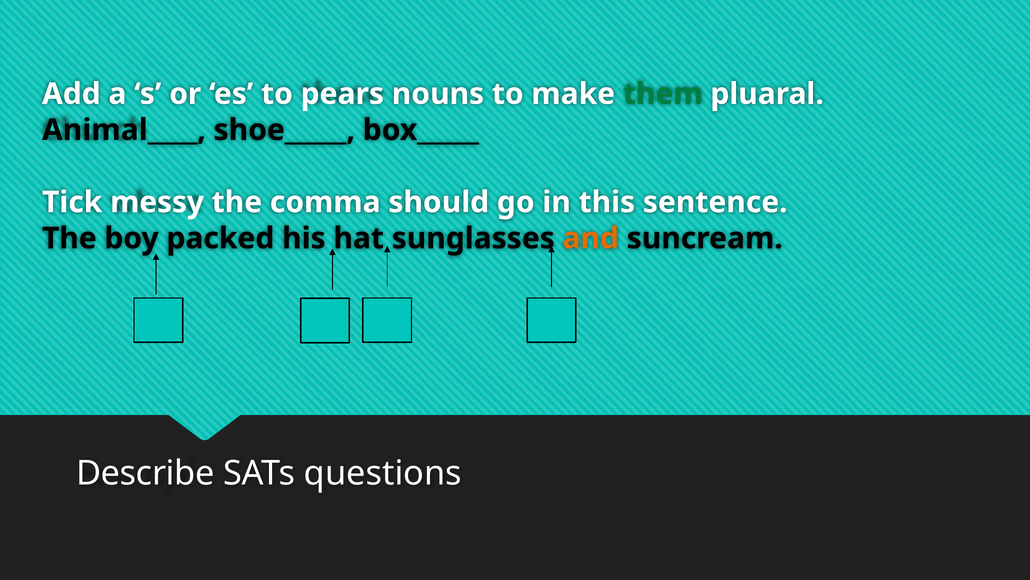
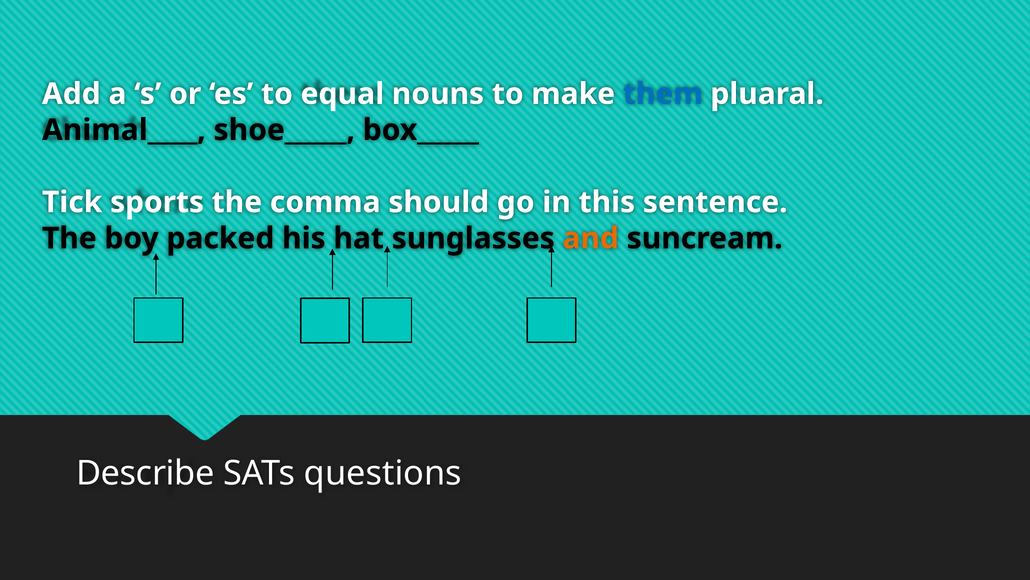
pears: pears -> equal (342, 94)
them colour: green -> blue (663, 94)
messy: messy -> sports (157, 202)
